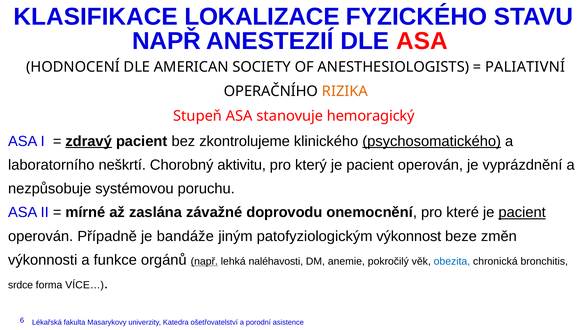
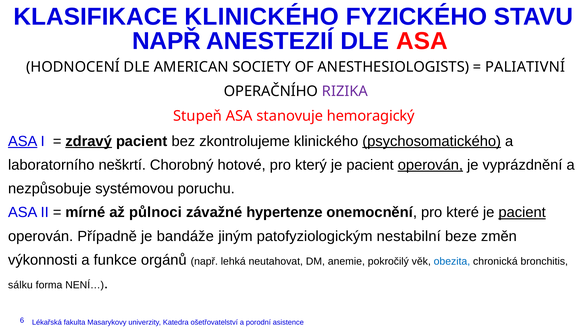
KLASIFIKACE LOKALIZACE: LOKALIZACE -> KLINICKÉHO (262, 17)
RIZIKA colour: orange -> purple (345, 91)
ASA underline: none -> present (23, 141)
aktivitu: aktivitu -> hotové (242, 165)
operován underline: none -> present (430, 165)
zaslána: zaslána -> půlnoci (155, 213)
doprovodu: doprovodu -> hypertenze (284, 213)
výkonnost: výkonnost -> nestabilní (409, 236)
např underline: present -> none (204, 262)
naléhavosti: naléhavosti -> neutahovat (276, 262)
srdce: srdce -> sálku (20, 285)
VÍCE…: VÍCE… -> NENÍ… (85, 285)
